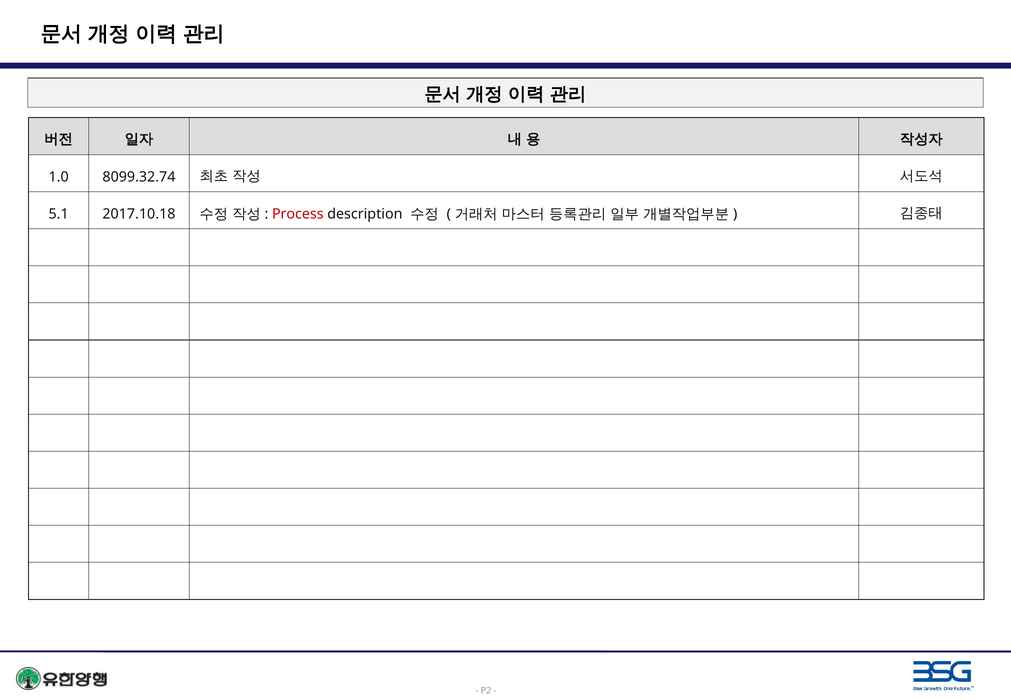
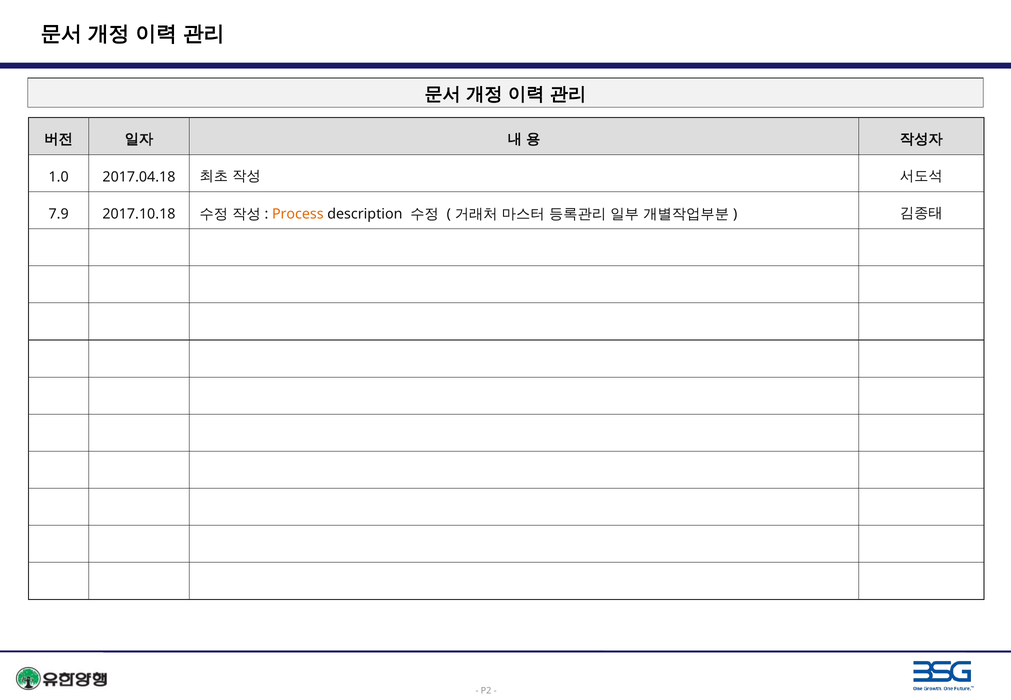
8099.32.74: 8099.32.74 -> 2017.04.18 (139, 177)
5.1: 5.1 -> 7.9 (59, 214)
Process colour: red -> orange (298, 214)
